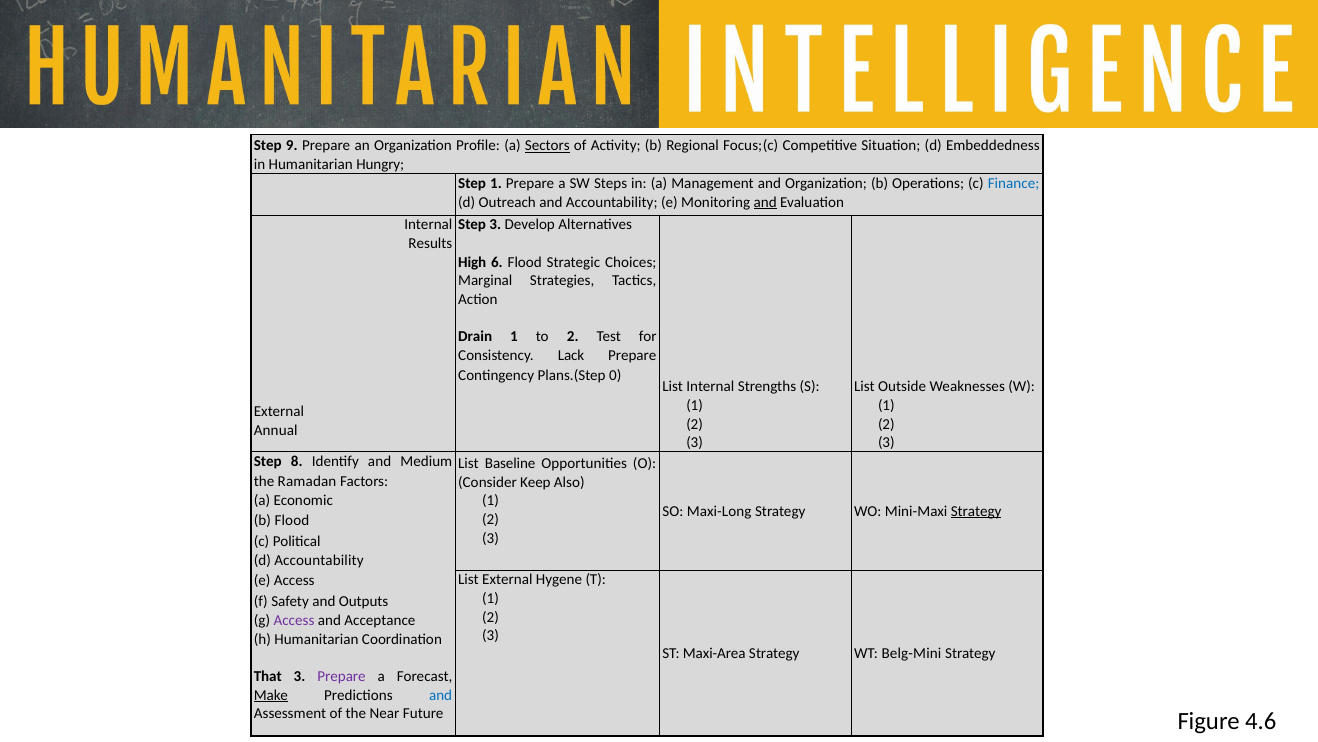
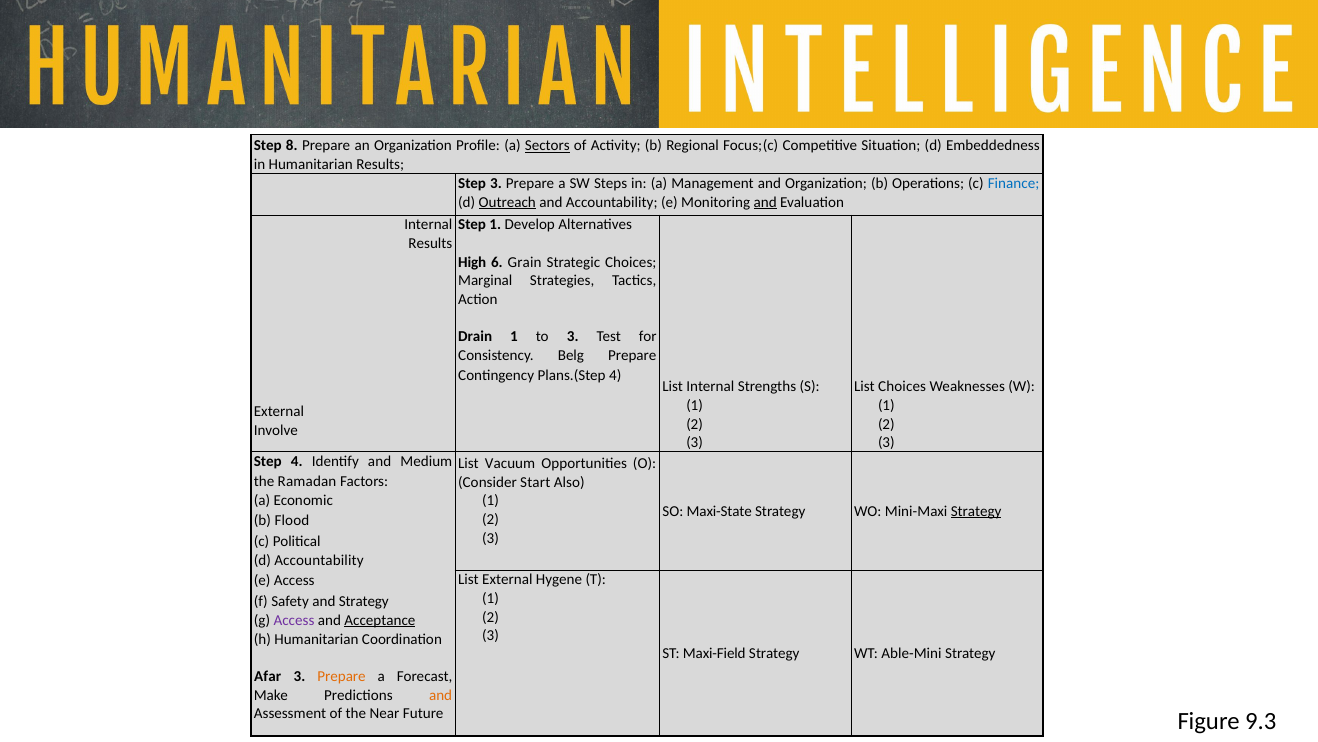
9: 9 -> 8 (292, 146)
Humanitarian Hungry: Hungry -> Results (380, 164)
Step 1: 1 -> 3 (496, 183)
Outreach underline: none -> present (507, 202)
Step 3: 3 -> 1 (495, 225)
6 Flood: Flood -> Grain (525, 262)
to 2: 2 -> 3 (573, 337)
Lack: Lack -> Belg (571, 355)
0: 0 -> 4 (615, 375)
List Outside: Outside -> Choices (902, 386)
Annual: Annual -> Involve (276, 430)
Step 8: 8 -> 4 (297, 461)
Baseline: Baseline -> Vacuum (510, 463)
Keep: Keep -> Start (535, 482)
Maxi-Long: Maxi-Long -> Maxi-State (719, 511)
and Outputs: Outputs -> Strategy (364, 601)
Acceptance underline: none -> present (380, 620)
Maxi-Area: Maxi-Area -> Maxi-Field (714, 653)
Belg-Mini: Belg-Mini -> Able-Mini (912, 653)
That: That -> Afar (268, 676)
Prepare colour: purple -> orange (342, 676)
Make underline: present -> none (271, 694)
and colour: blue -> orange (441, 694)
4.6: 4.6 -> 9.3 (1261, 720)
